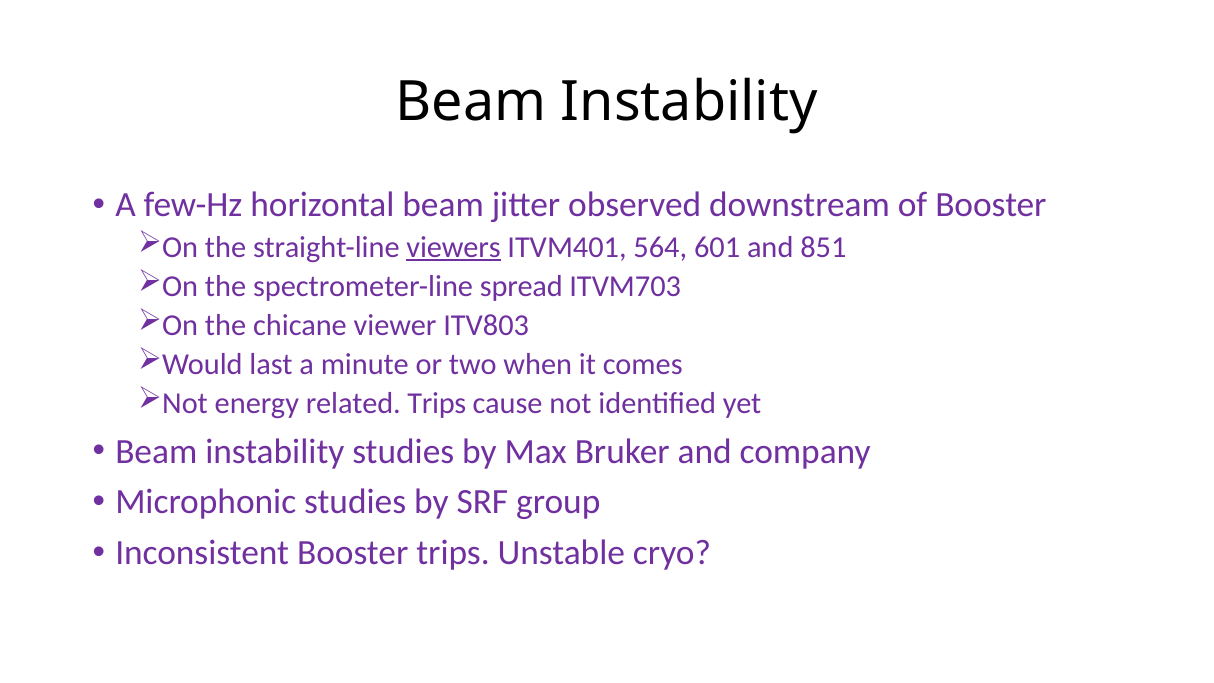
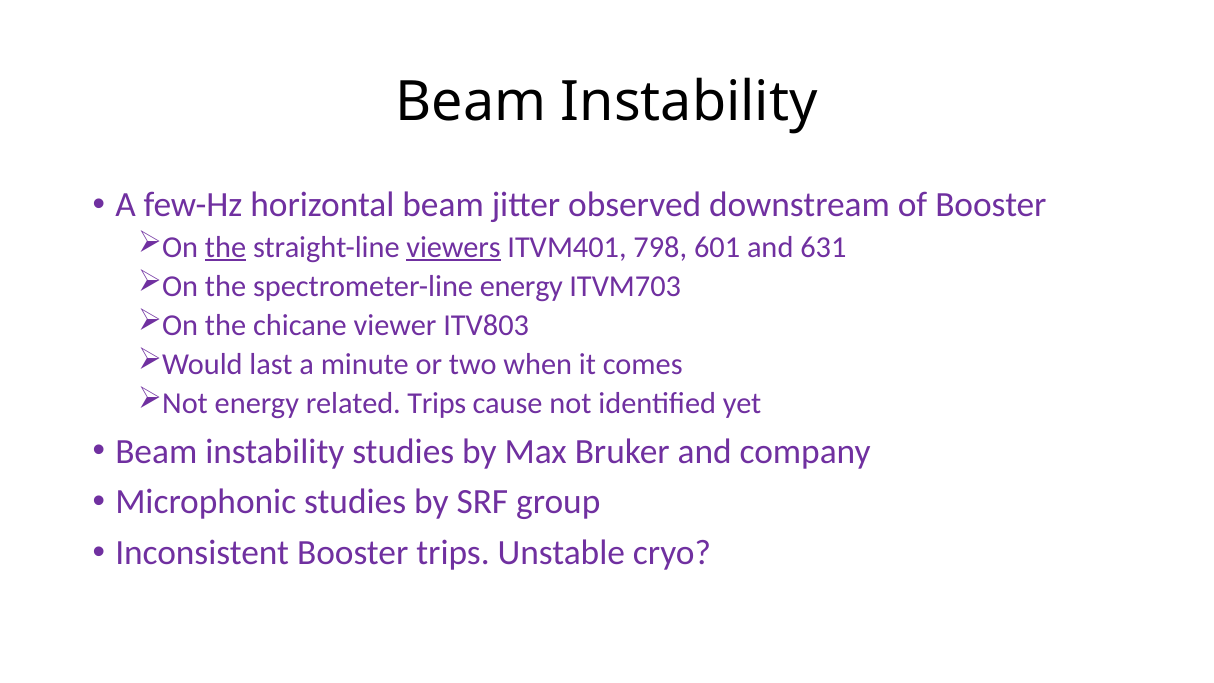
the underline: none -> present (226, 247)
564: 564 -> 798 (660, 247)
851: 851 -> 631 (823, 247)
spectrometer-line spread: spread -> energy (521, 286)
